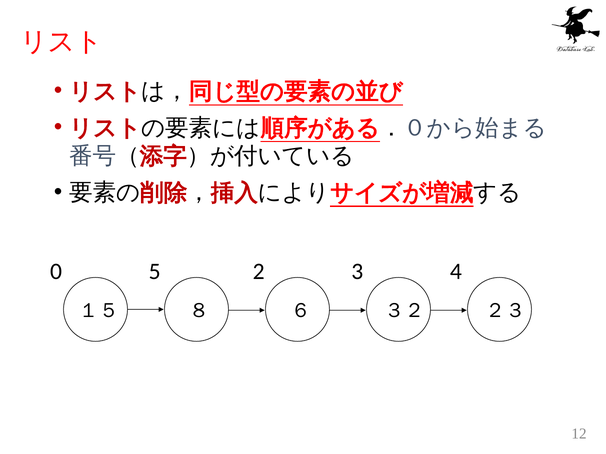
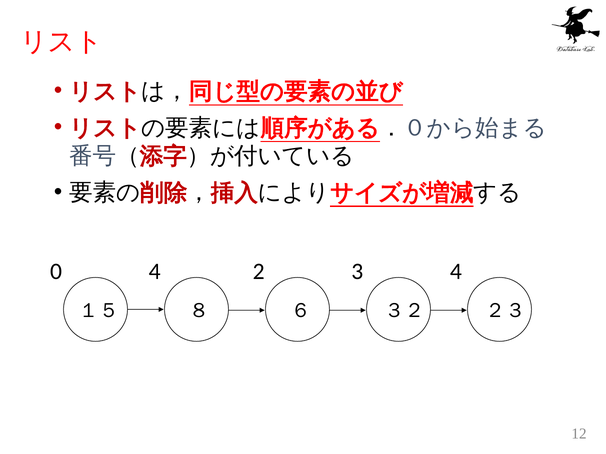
0 5: 5 -> 4 (155, 272)
